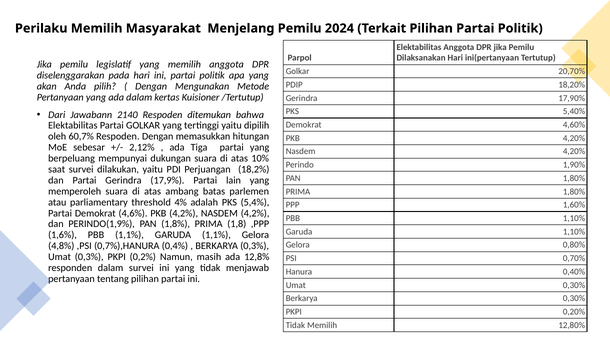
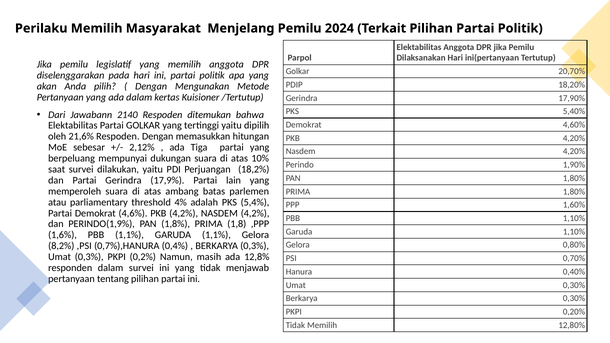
60,7%: 60,7% -> 21,6% (81, 137)
4,8%: 4,8% -> 8,2% (61, 246)
